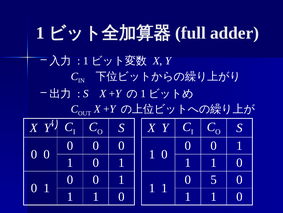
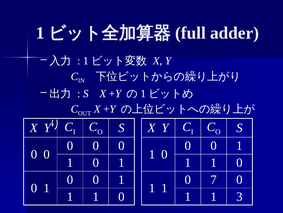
5: 5 -> 7 (214, 179)
0: 0 -> 3 (239, 196)
